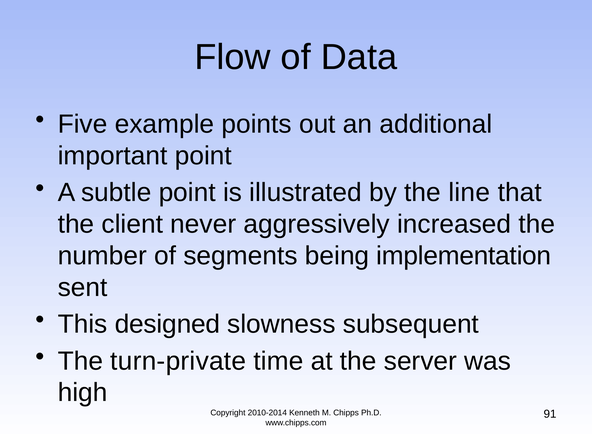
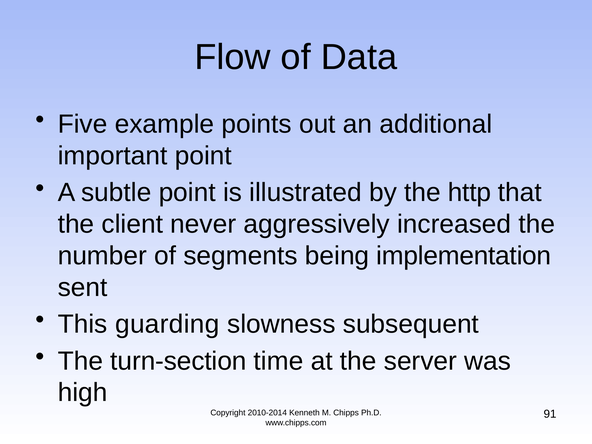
line: line -> http (469, 193)
designed: designed -> guarding (167, 324)
turn-private: turn-private -> turn-section (178, 361)
